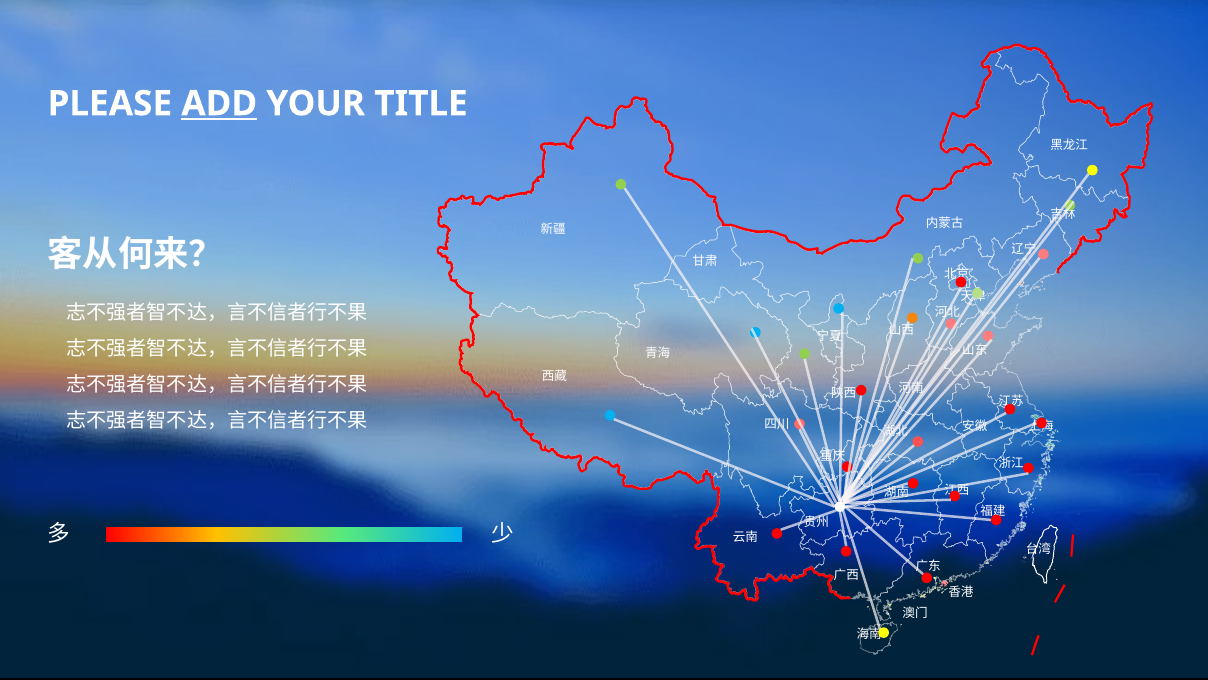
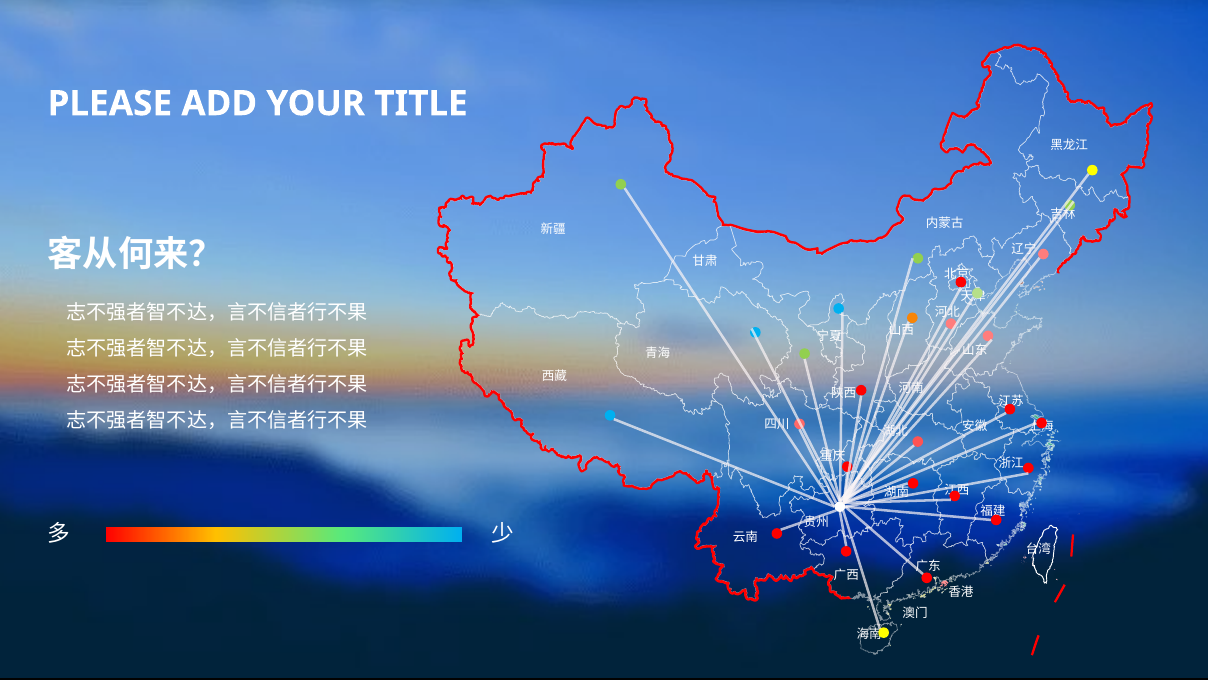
ADD underline: present -> none (219, 104)
